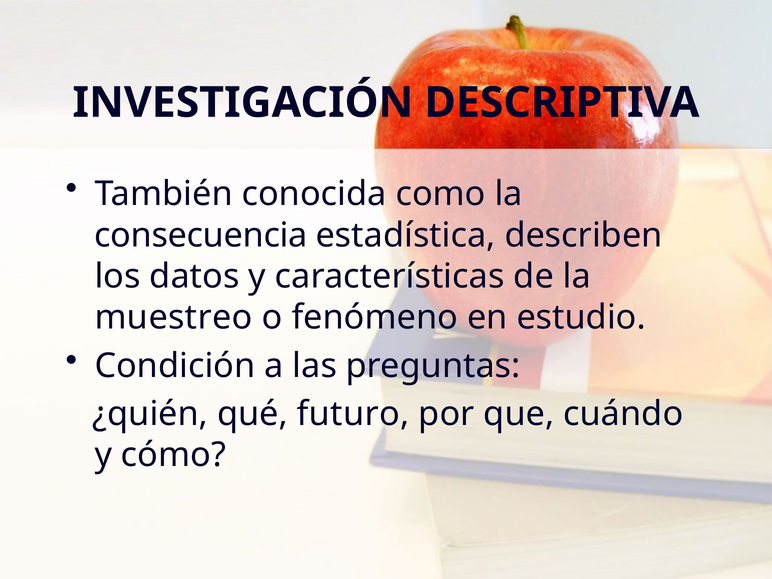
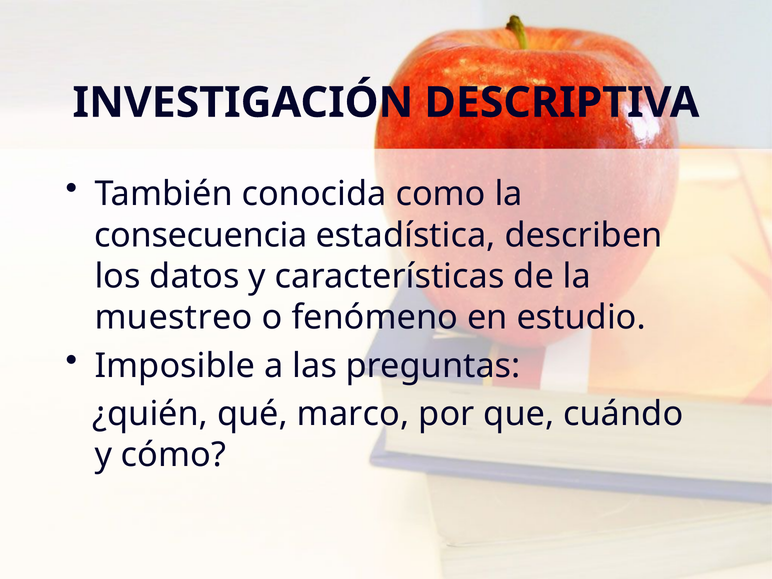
Condición: Condición -> Imposible (175, 366)
futuro: futuro -> marco (353, 414)
